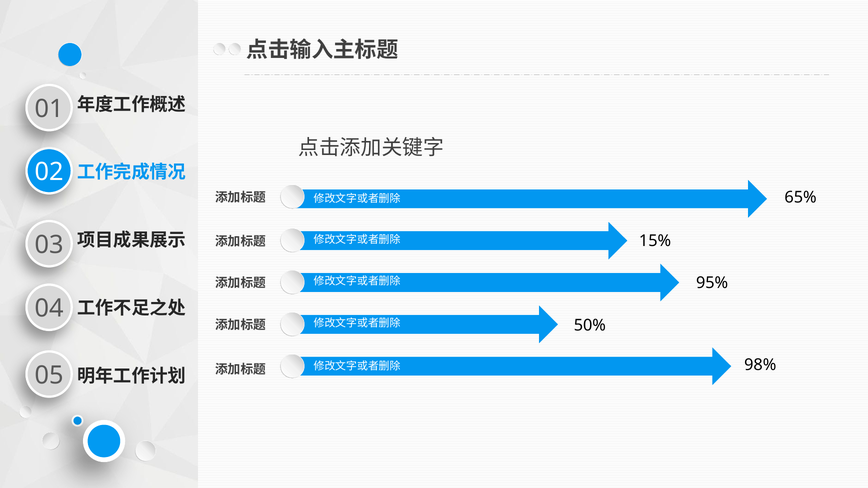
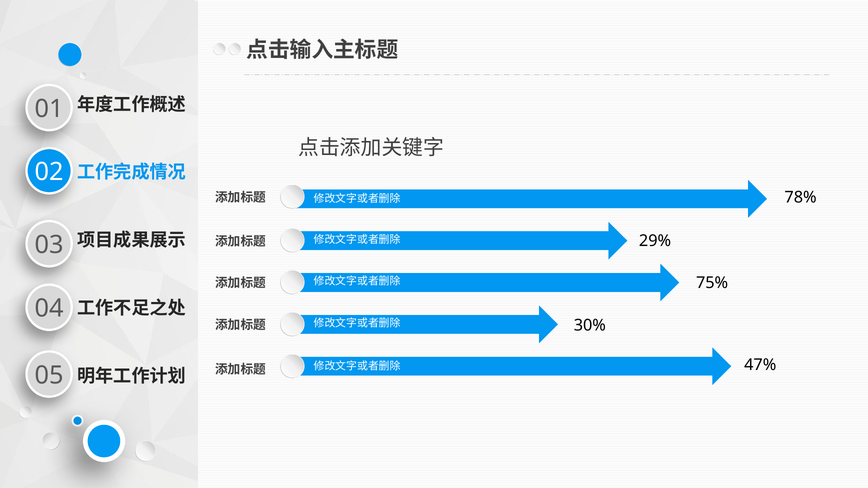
65%: 65% -> 78% (801, 198)
15%: 15% -> 29% (655, 241)
95%: 95% -> 75% (712, 283)
50%: 50% -> 30% (590, 325)
98%: 98% -> 47% (760, 365)
